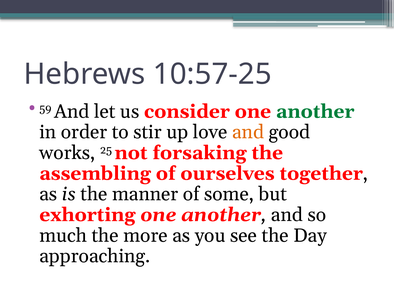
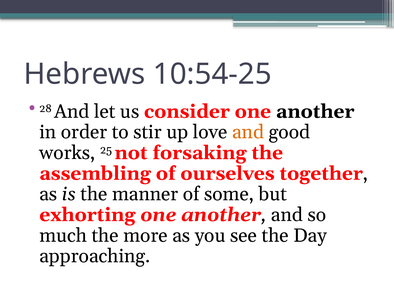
10:57-25: 10:57-25 -> 10:54-25 (212, 74)
59: 59 -> 28 (46, 109)
another colour: green -> black (315, 112)
